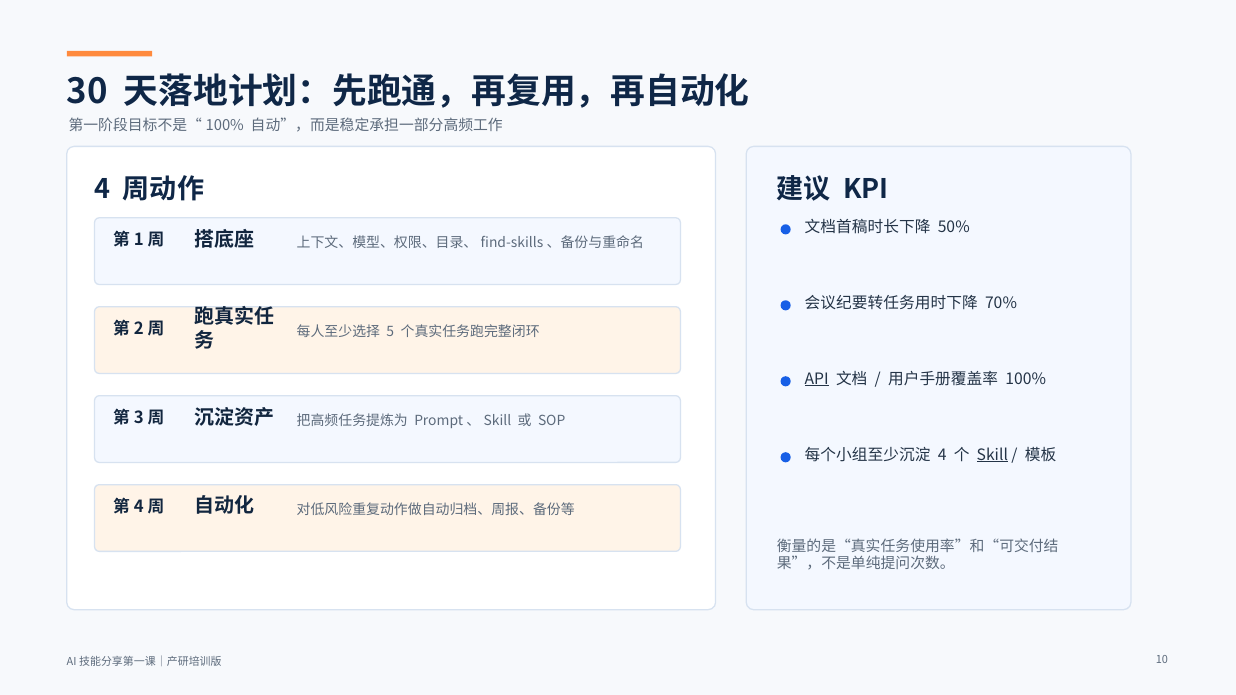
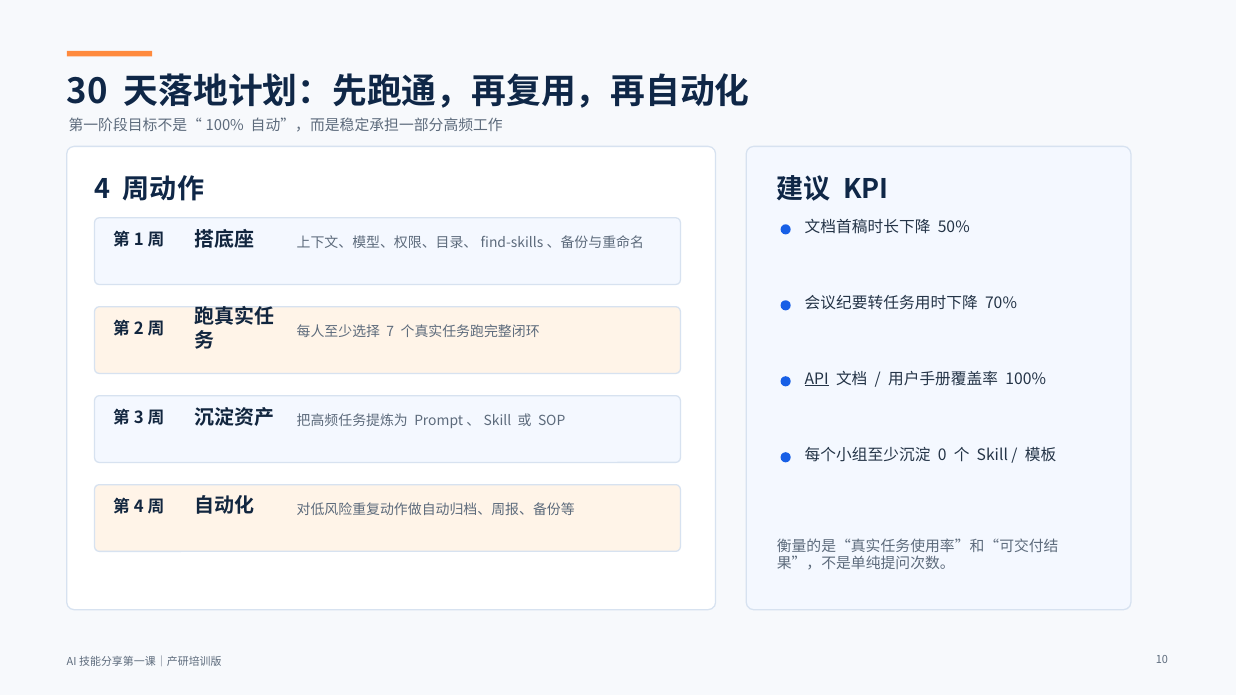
5: 5 -> 7 (390, 332)
4: 4 -> 0 (942, 455)
Skill underline: present -> none (992, 455)
